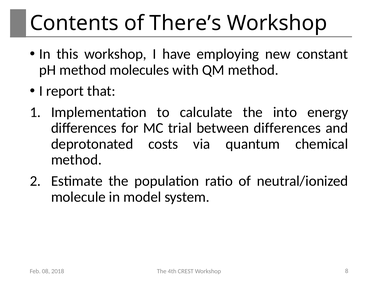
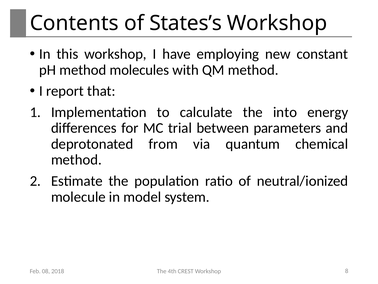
There’s: There’s -> States’s (186, 23)
between differences: differences -> parameters (287, 128)
costs: costs -> from (163, 144)
